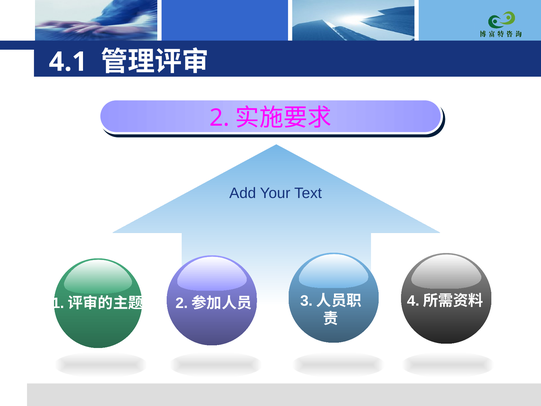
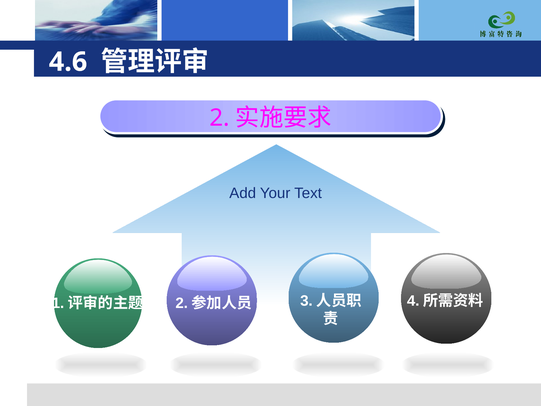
4.1: 4.1 -> 4.6 (68, 62)
